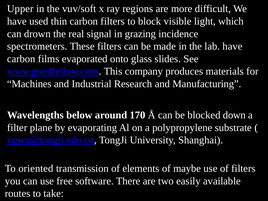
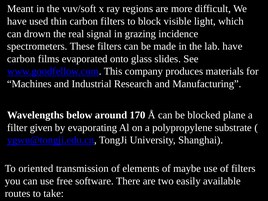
Upper: Upper -> Meant (20, 9)
down: down -> plane (234, 115)
plane: plane -> given (41, 128)
